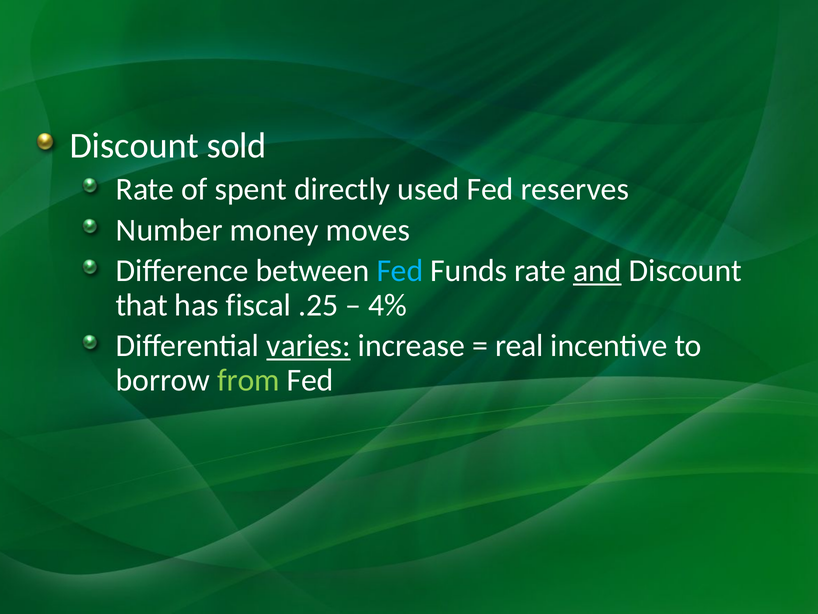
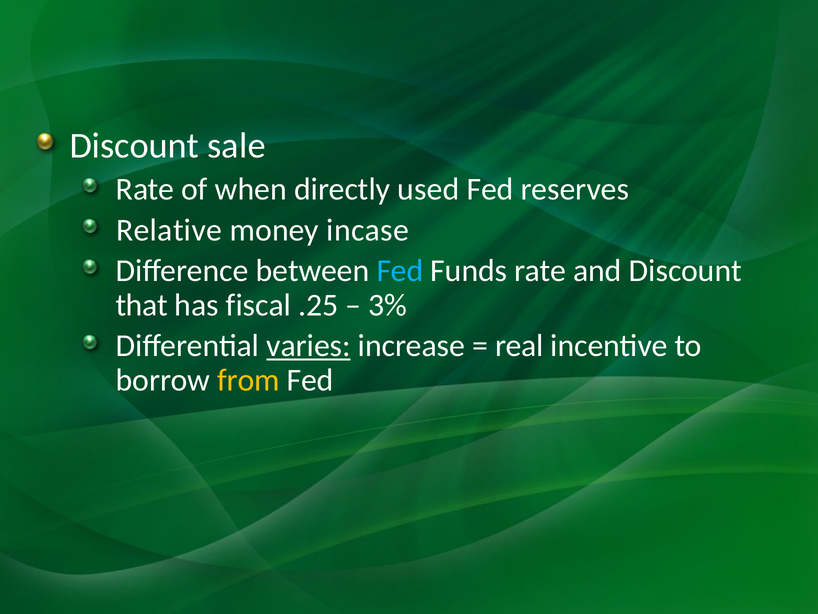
sold: sold -> sale (236, 146)
spent: spent -> when (251, 189)
Number: Number -> Relative (169, 230)
moves: moves -> incase (368, 230)
and underline: present -> none (597, 271)
4%: 4% -> 3% (388, 305)
from colour: light green -> yellow (249, 380)
